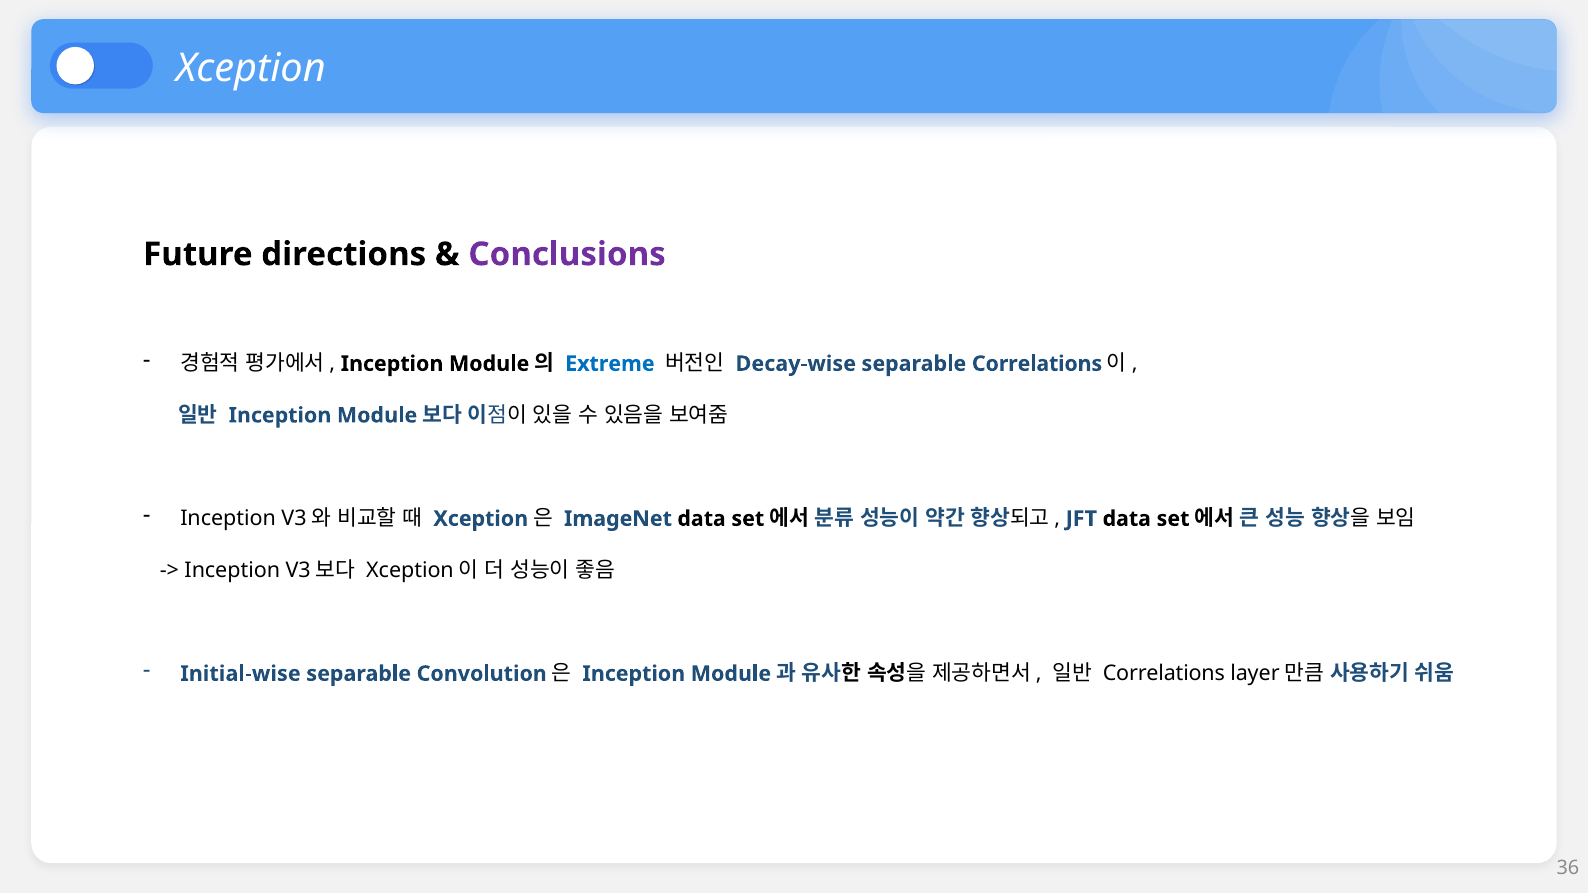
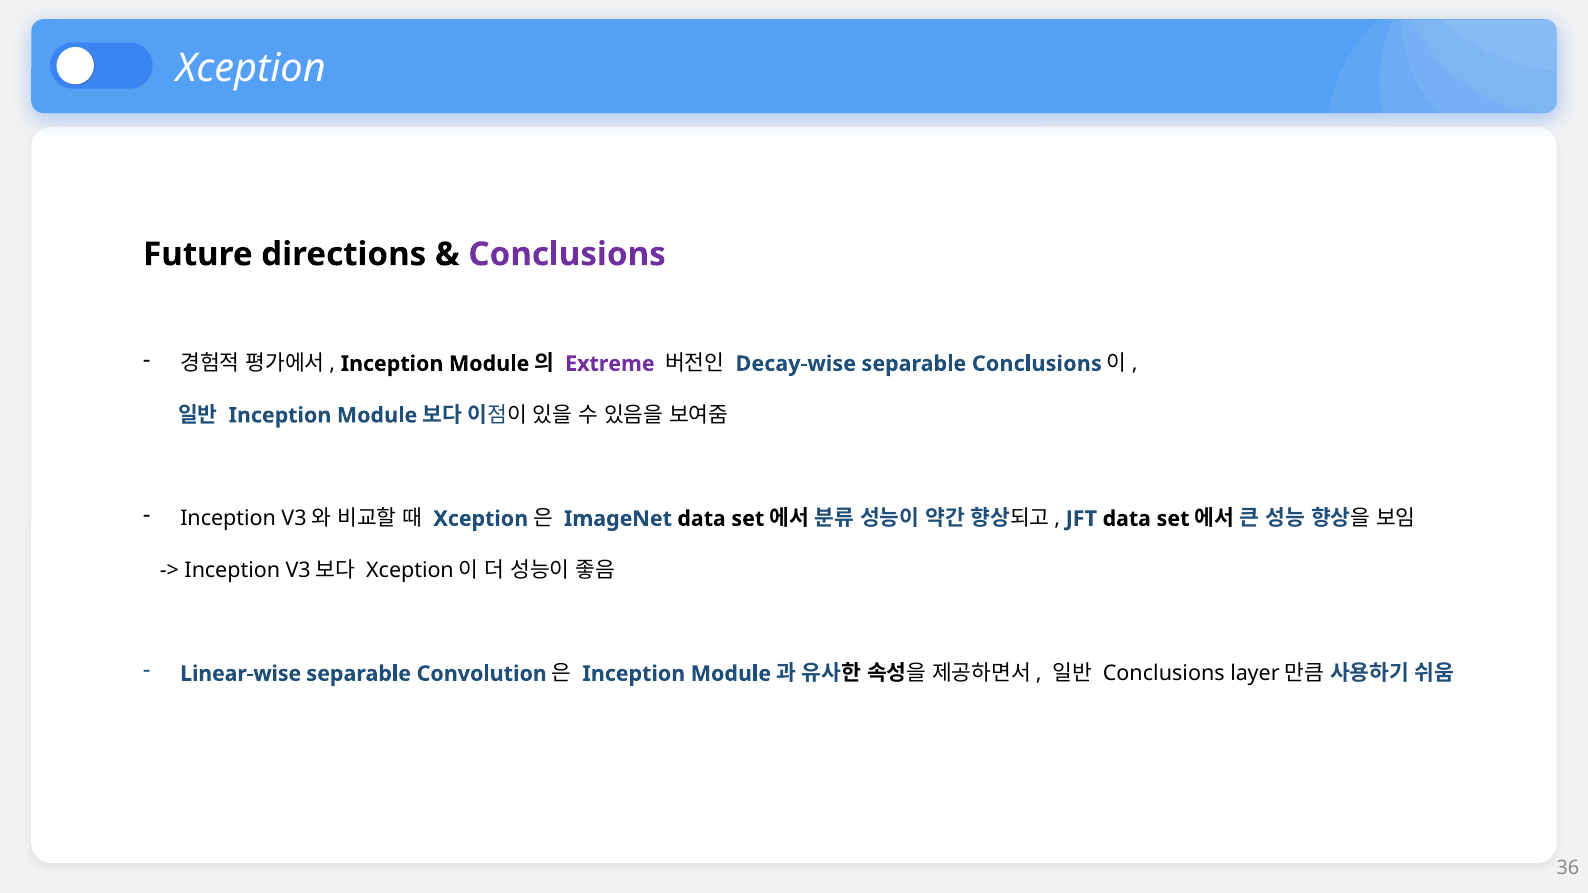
Extreme colour: blue -> purple (610, 364)
separable Correlations: Correlations -> Conclusions (1037, 364)
Initial-wise: Initial-wise -> Linear-wise (241, 674)
Correlations: Correlations -> Conclusions (1164, 674)
